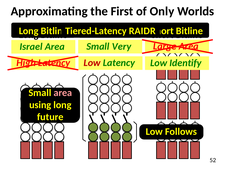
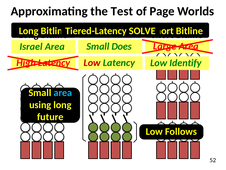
First: First -> Test (122, 11)
Only: Only -> Page (162, 11)
RAIDR: RAIDR -> SOLVE (142, 31)
Very: Very -> Does (122, 46)
area colour: pink -> light blue (63, 93)
